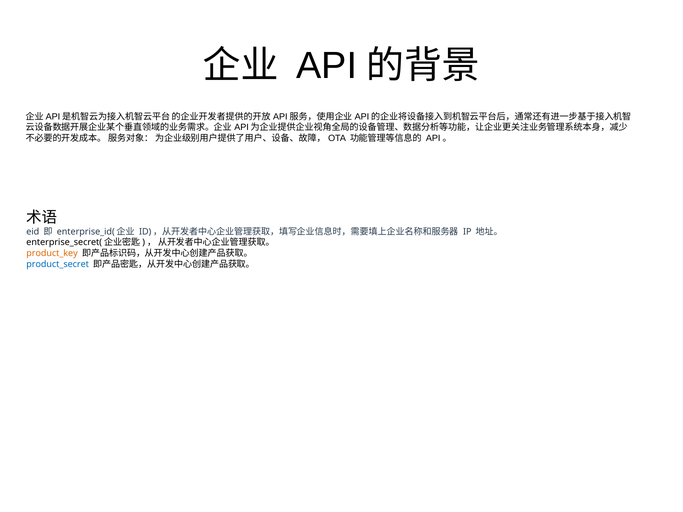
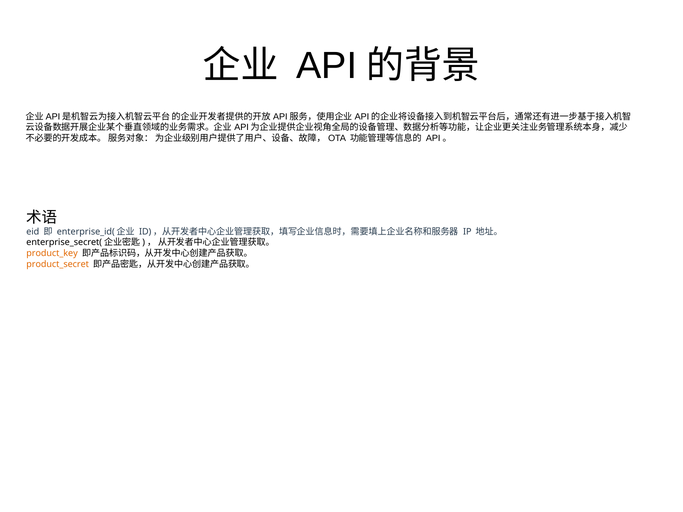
product_secret colour: blue -> orange (58, 264)
